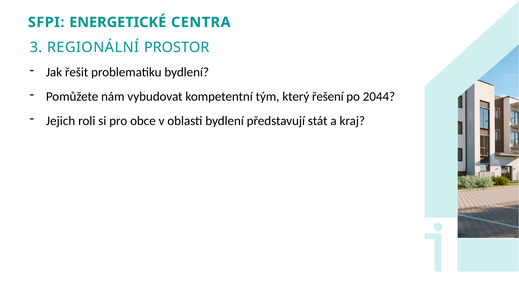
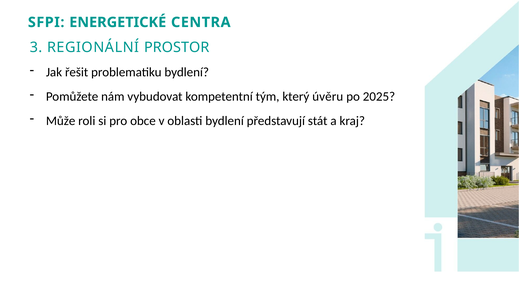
řešení: řešení -> úvěru (328, 97)
2044: 2044 -> 2025 (379, 97)
Jejich: Jejich -> Může (61, 121)
